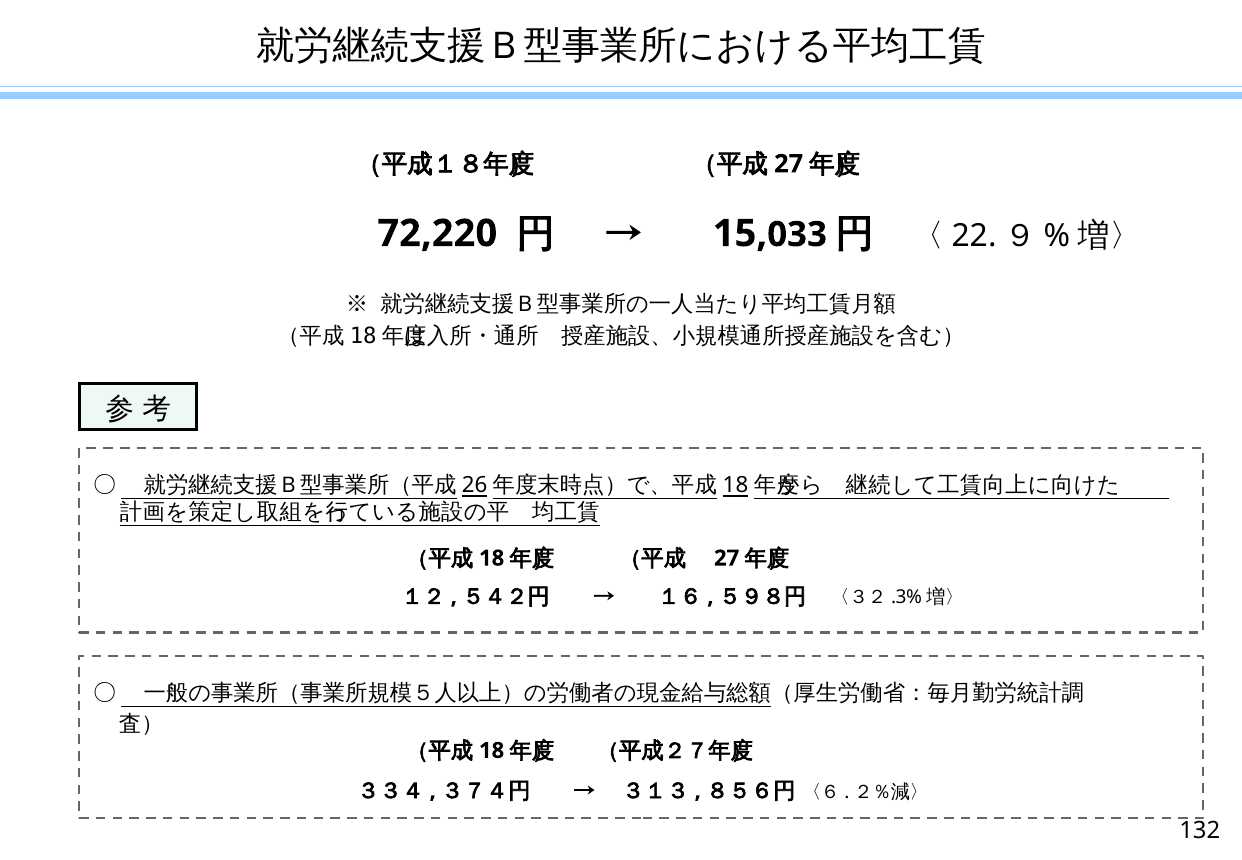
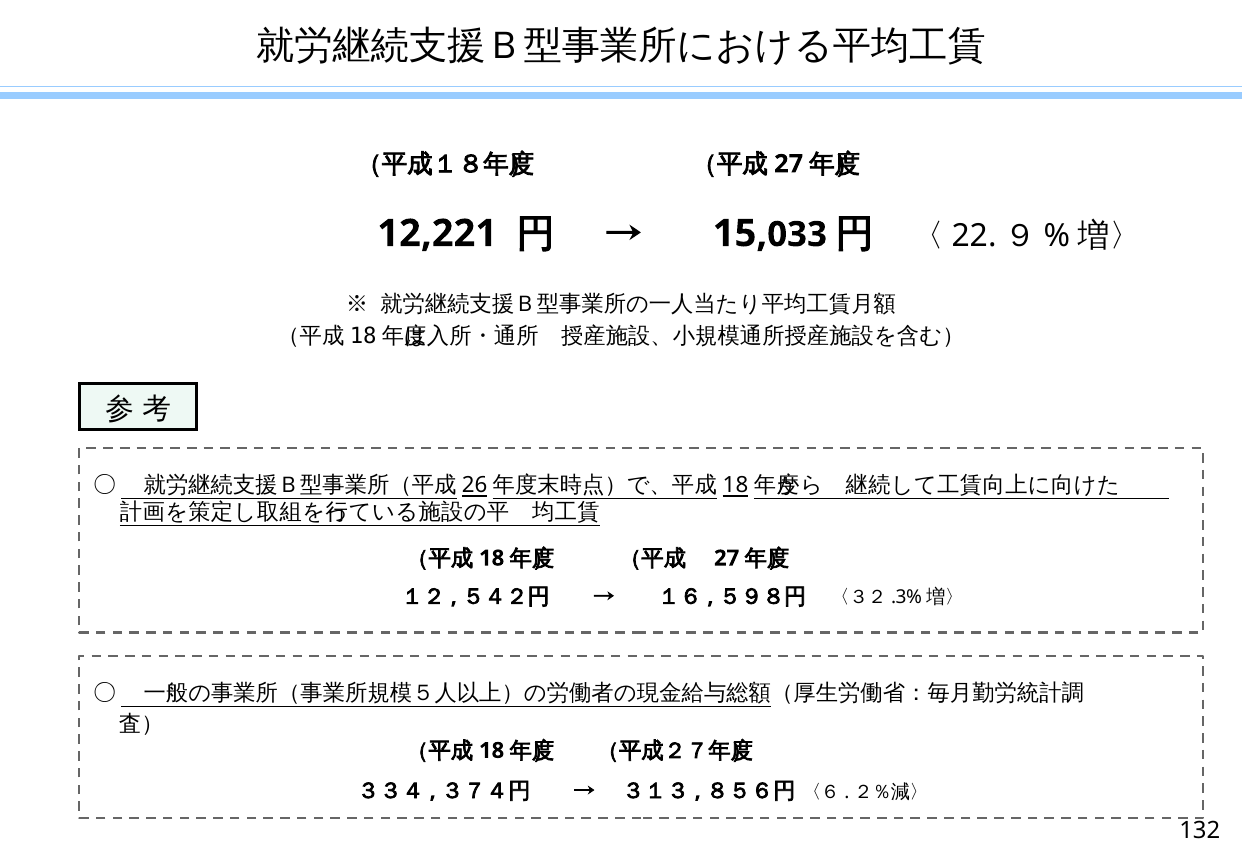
72,220: 72,220 -> 12,221 (437, 233)
